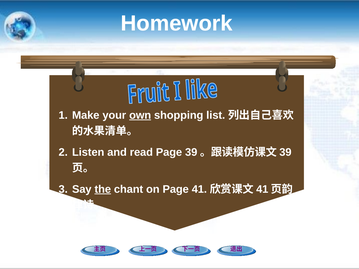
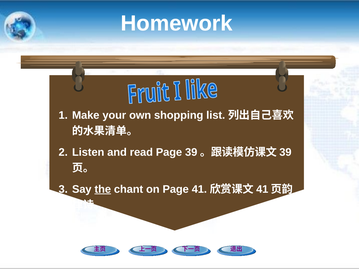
own underline: present -> none (140, 115)
